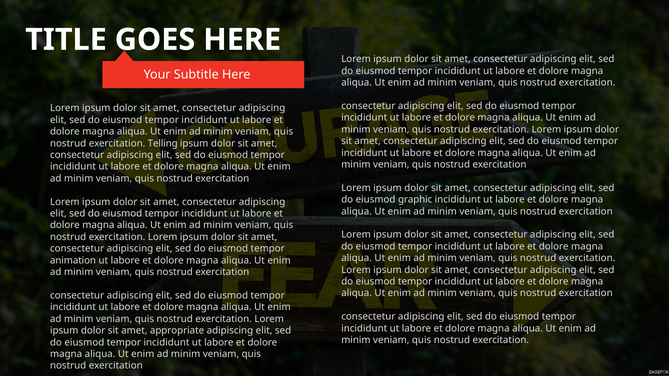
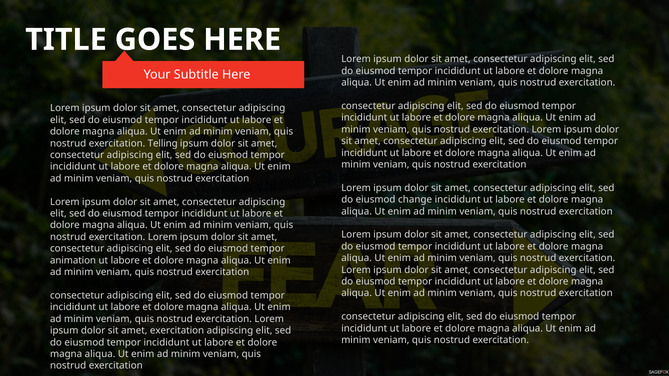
graphic: graphic -> change (415, 200)
amet appropriate: appropriate -> exercitation (177, 331)
